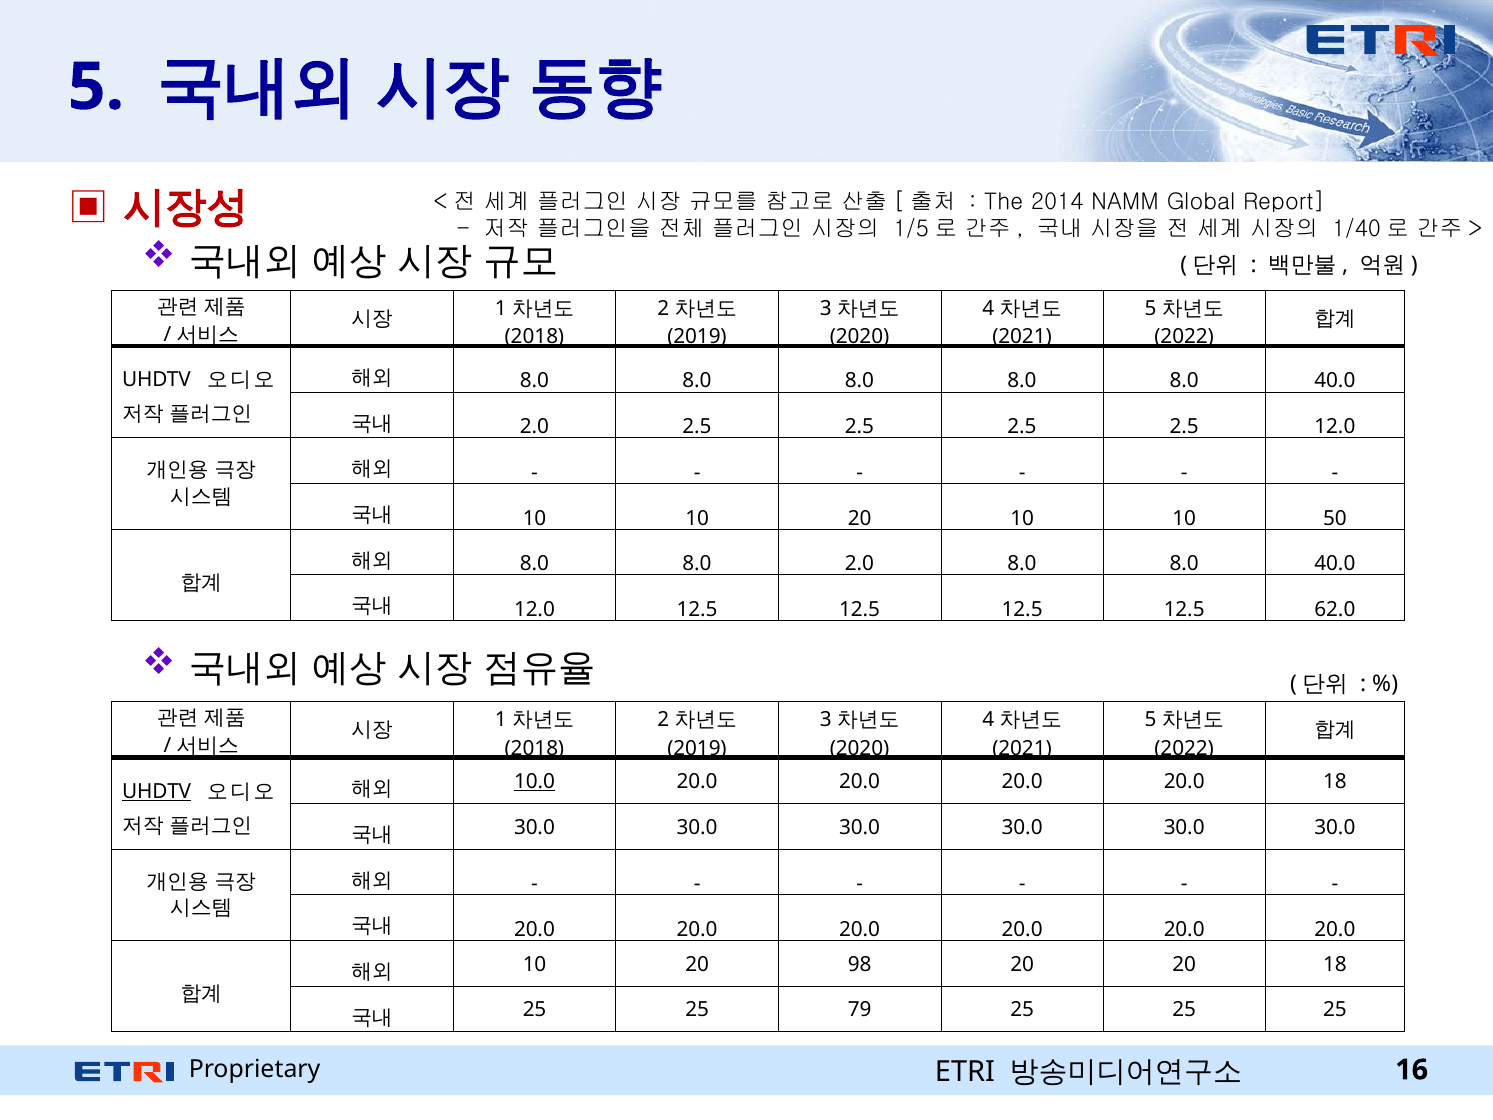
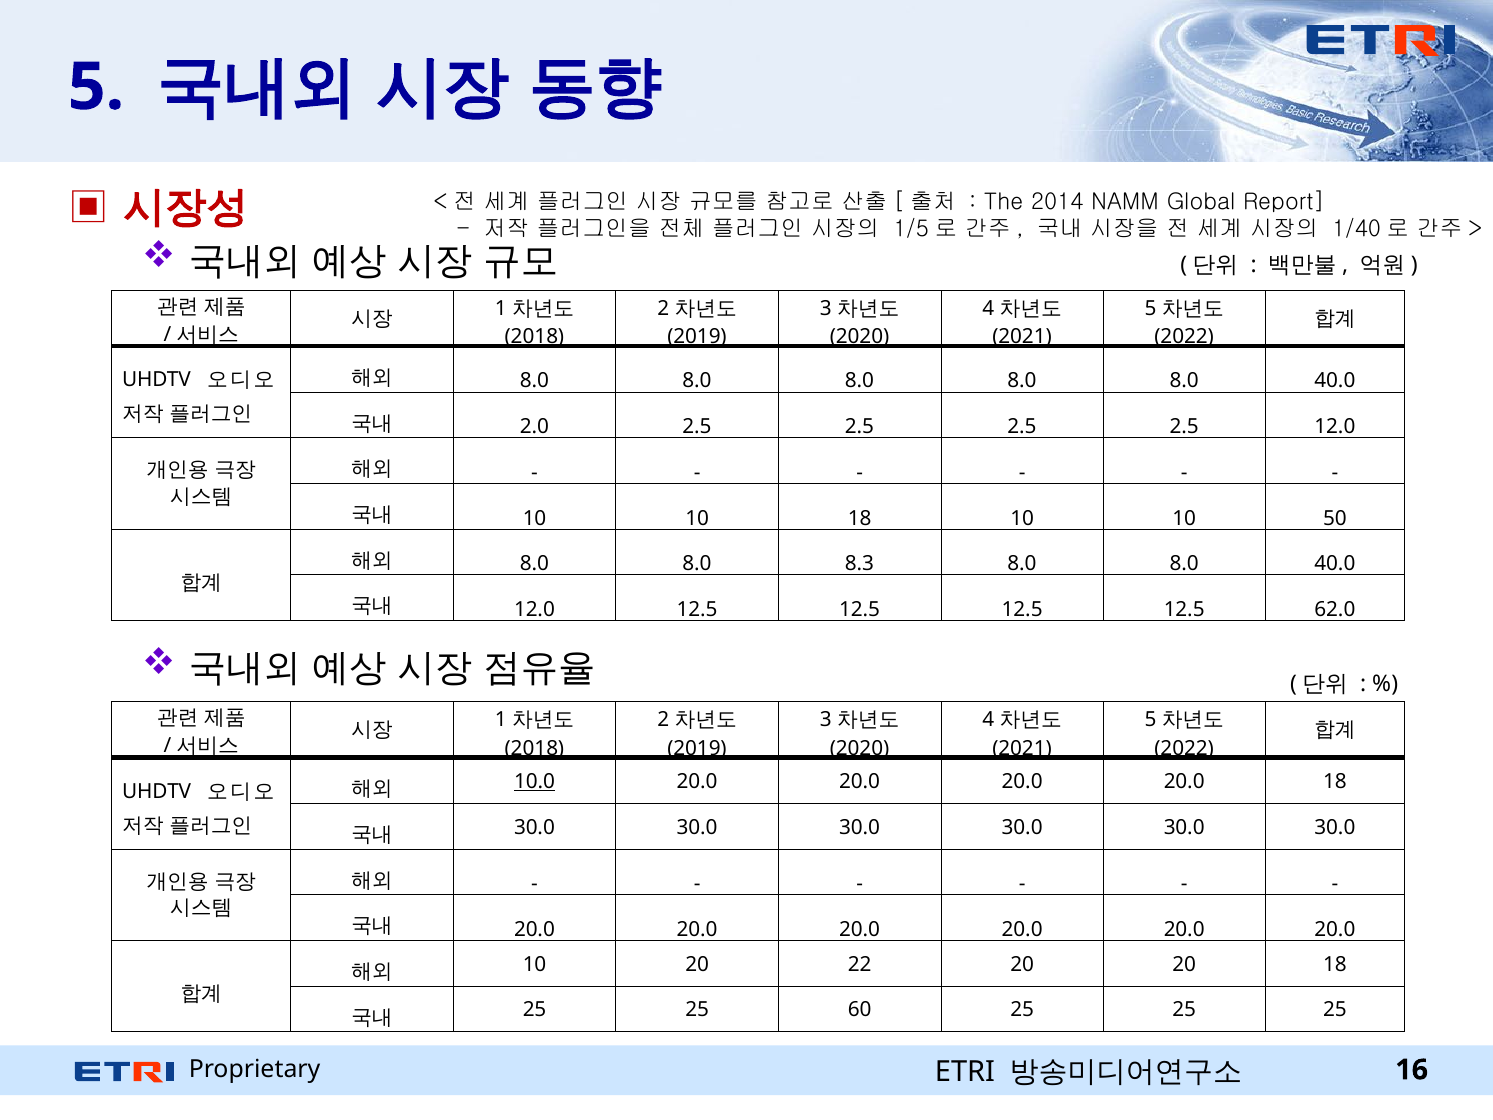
10 10 20: 20 -> 18 (860, 518)
8.0 2.0: 2.0 -> 8.3 (860, 564)
UHDTV underline: present -> none (157, 791)
98: 98 -> 22 (860, 964)
79: 79 -> 60 (860, 1010)
